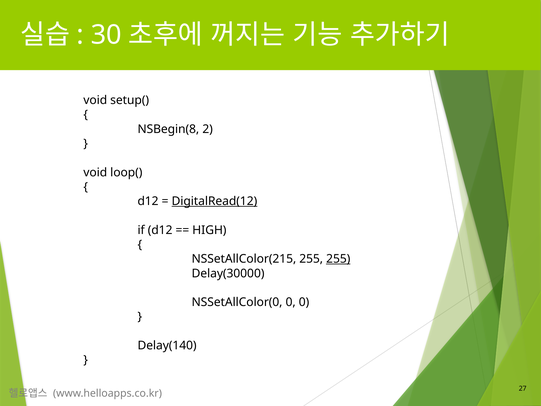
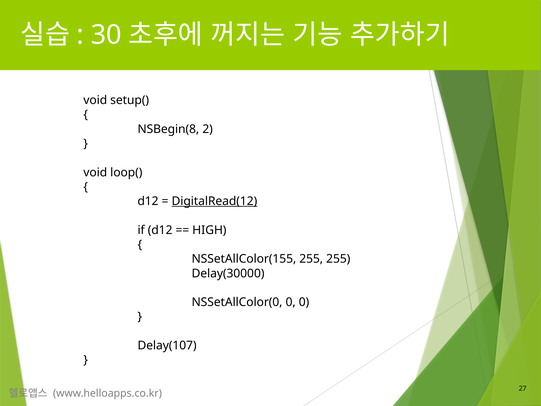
NSSetAllColor(215: NSSetAllColor(215 -> NSSetAllColor(155 (244, 259)
255 underline: present -> none (338, 259)
Delay(140: Delay(140 -> Delay(107 (167, 345)
